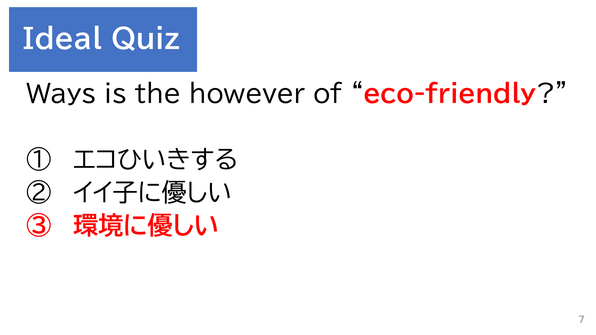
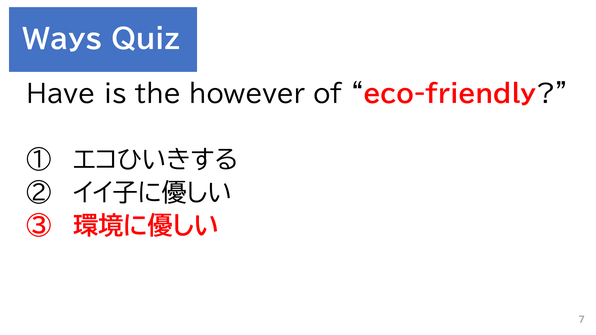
Ideal: Ideal -> Ways (62, 39)
Ways: Ways -> Have (61, 94)
